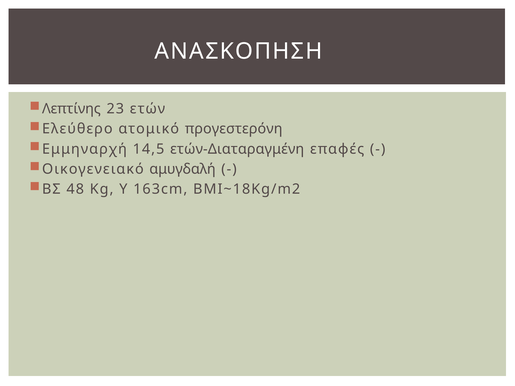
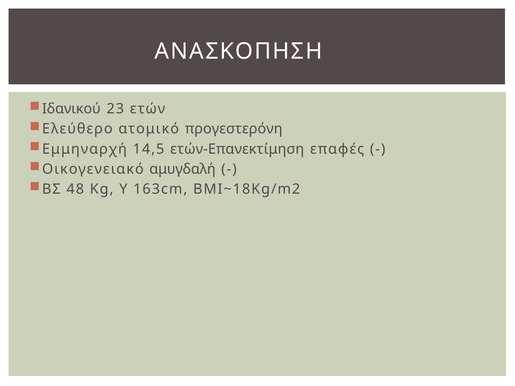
Λεπτίνης: Λεπτίνης -> Ιδανικού (71, 109)
ετών-Διαταραγμένη: ετών-Διαταραγμένη -> ετών-Επανεκτίμηση (237, 149)
